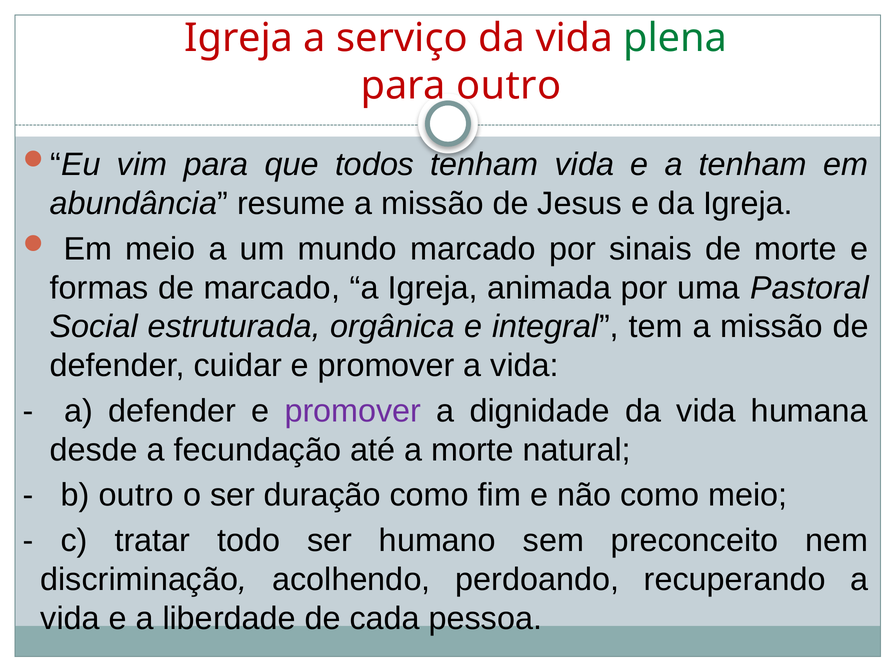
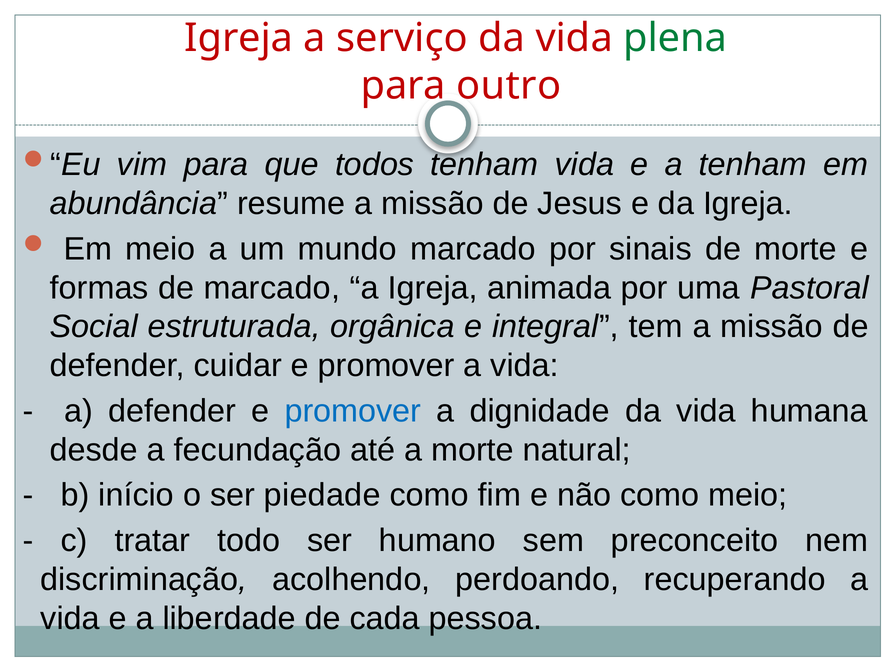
promover colour: purple -> blue (353, 411)
b outro: outro -> início (136, 495)
duração: duração -> piedade (322, 495)
